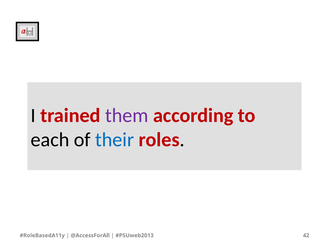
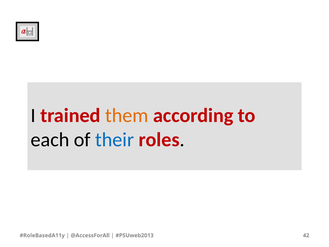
them colour: purple -> orange (127, 115)
